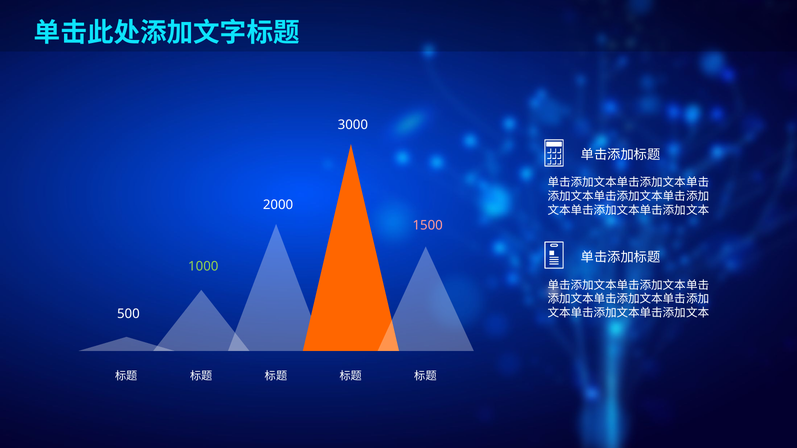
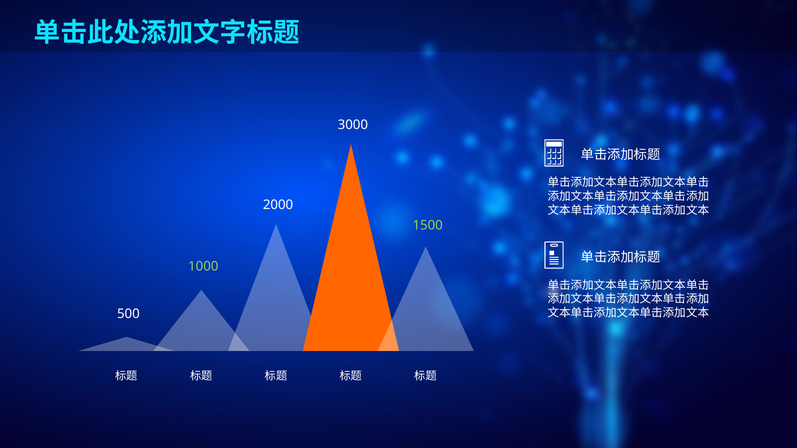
1500 colour: pink -> light green (428, 225)
